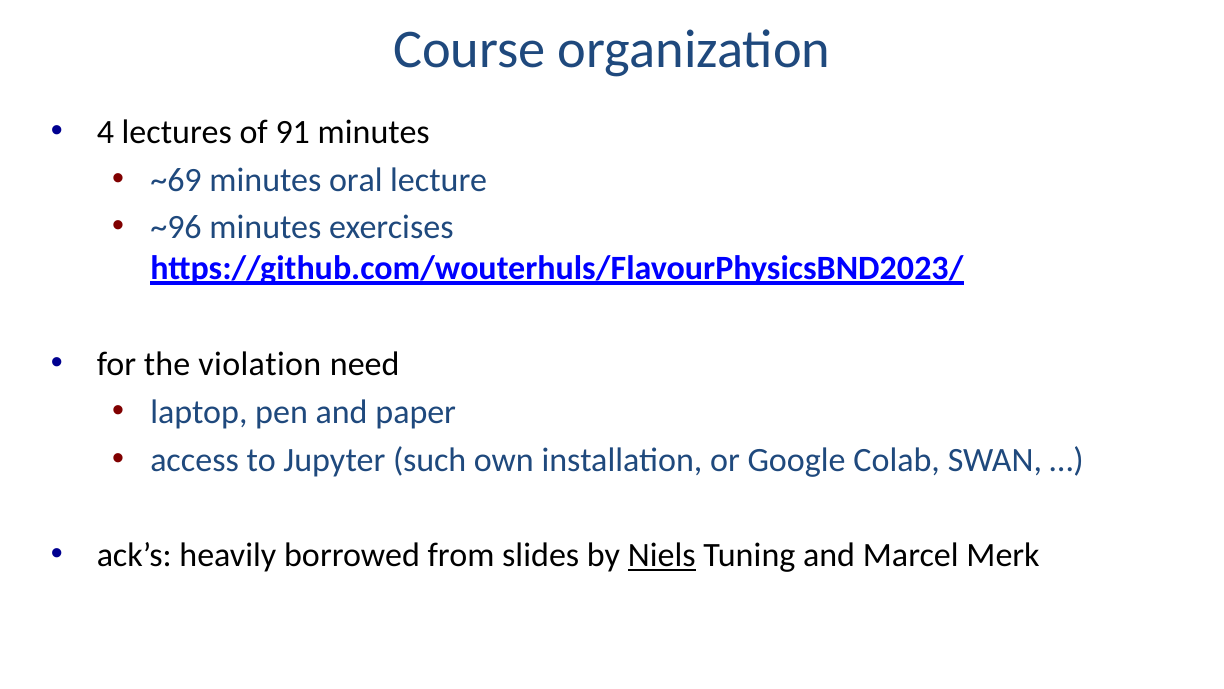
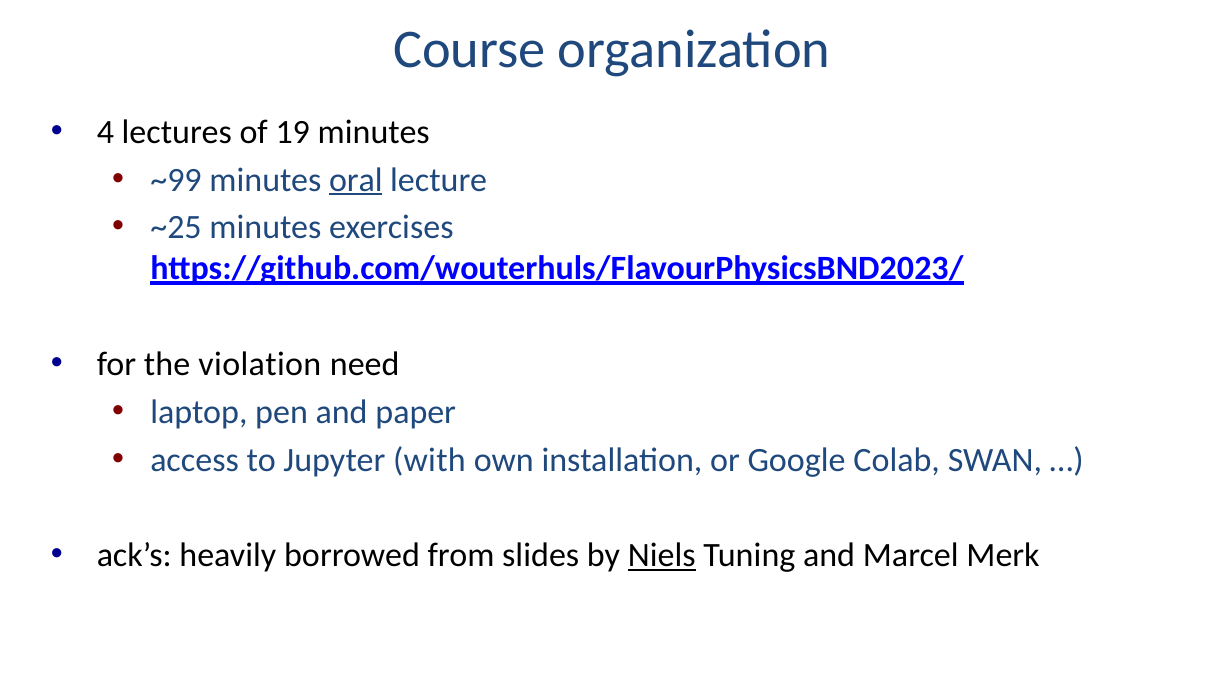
91: 91 -> 19 (293, 132)
~69: ~69 -> ~99 (176, 180)
oral underline: none -> present (356, 180)
~96: ~96 -> ~25 (176, 227)
such: such -> with (429, 460)
